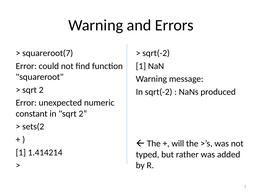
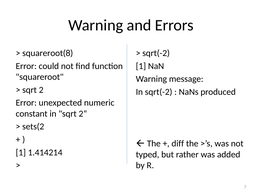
squareroot(7: squareroot(7 -> squareroot(8 (48, 53)
will: will -> diff (178, 144)
